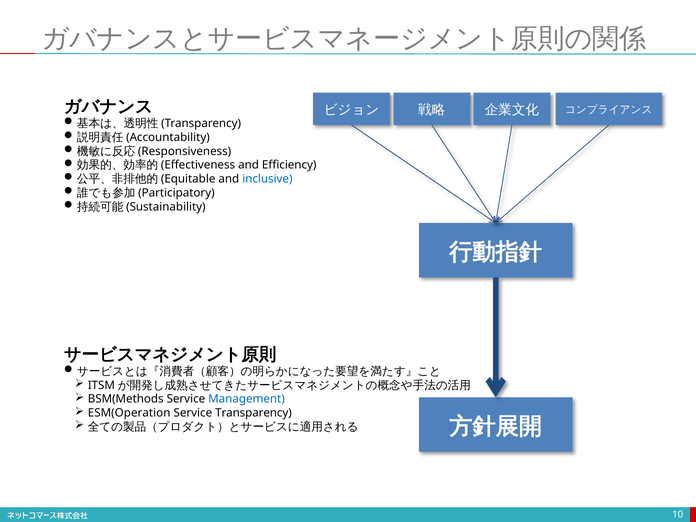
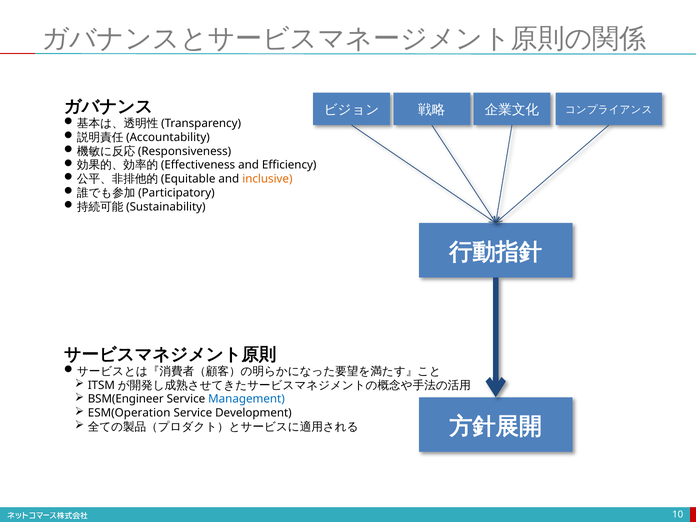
inclusive colour: blue -> orange (267, 179)
BSM(Methods: BSM(Methods -> BSM(Engineer (126, 399)
Transparency: Transparency -> Development (253, 413)
